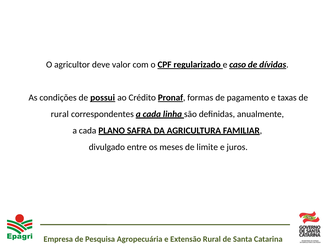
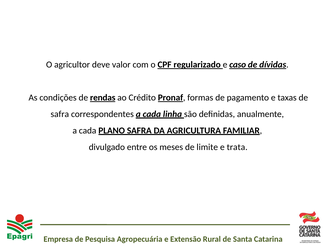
possui: possui -> rendas (103, 98)
rural: rural -> safra (60, 114)
juros: juros -> trata (237, 147)
